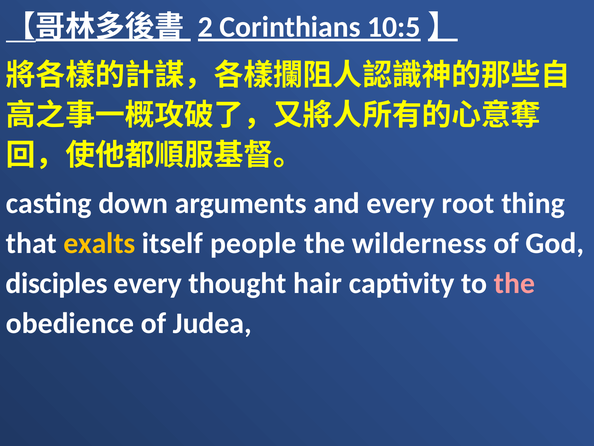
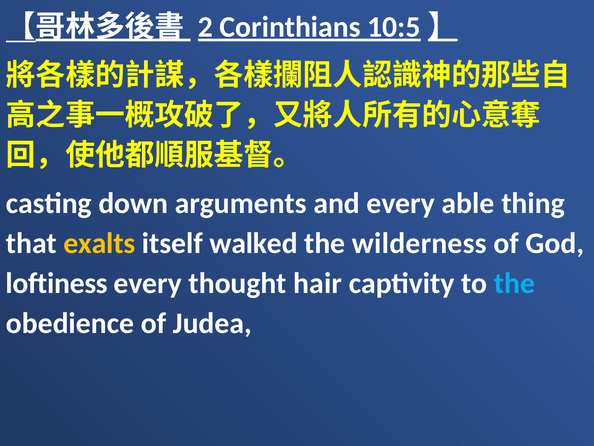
root: root -> able (468, 203)
people: people -> walked (254, 243)
disciples: disciples -> loftiness (57, 283)
the colour: pink -> light blue (514, 283)
